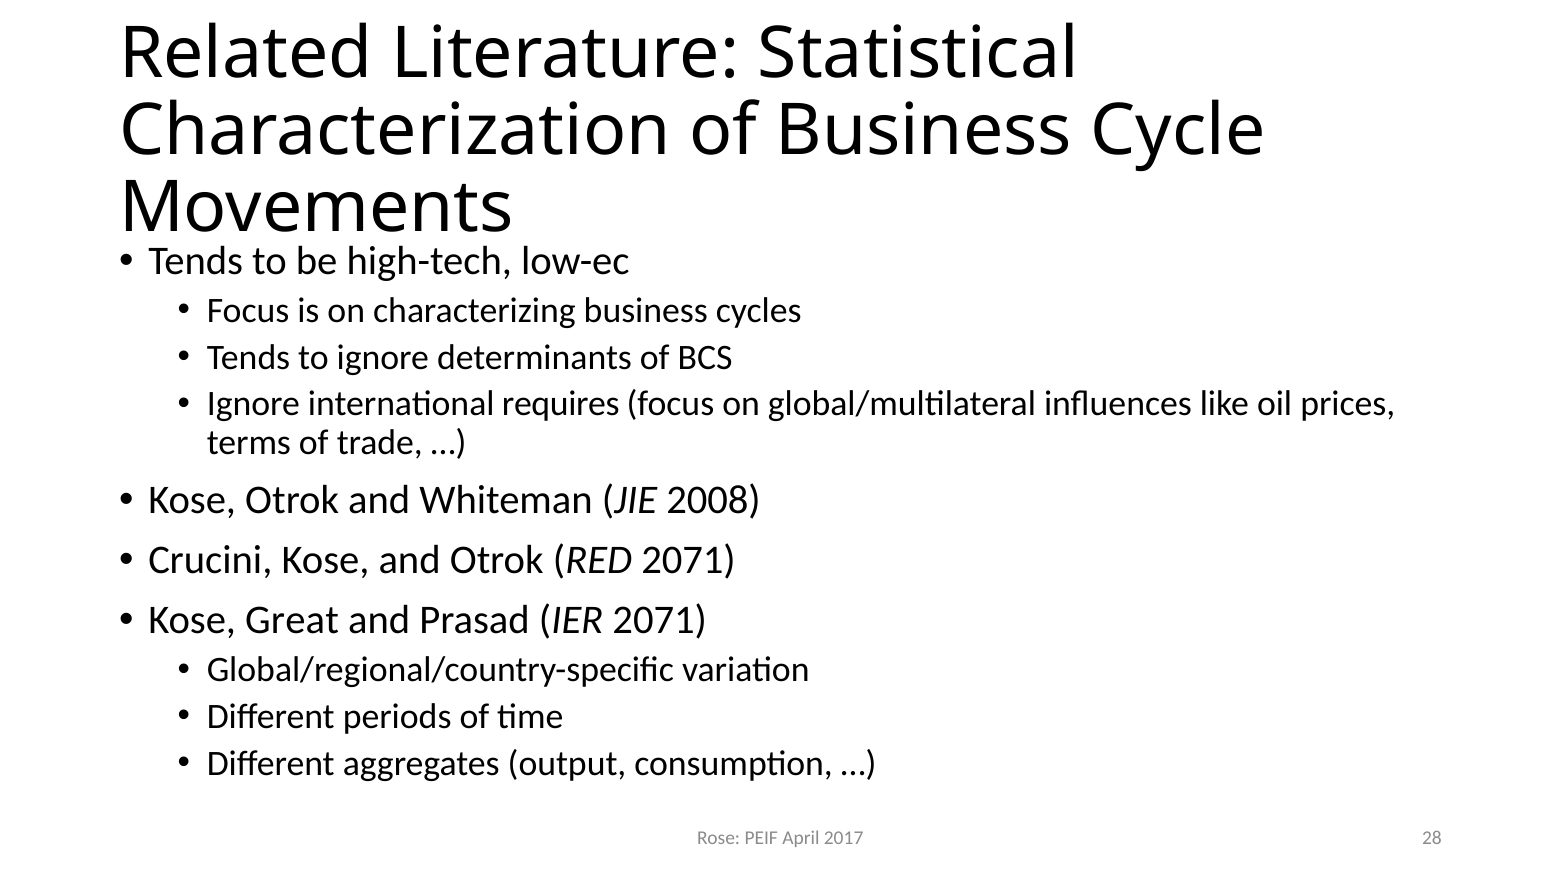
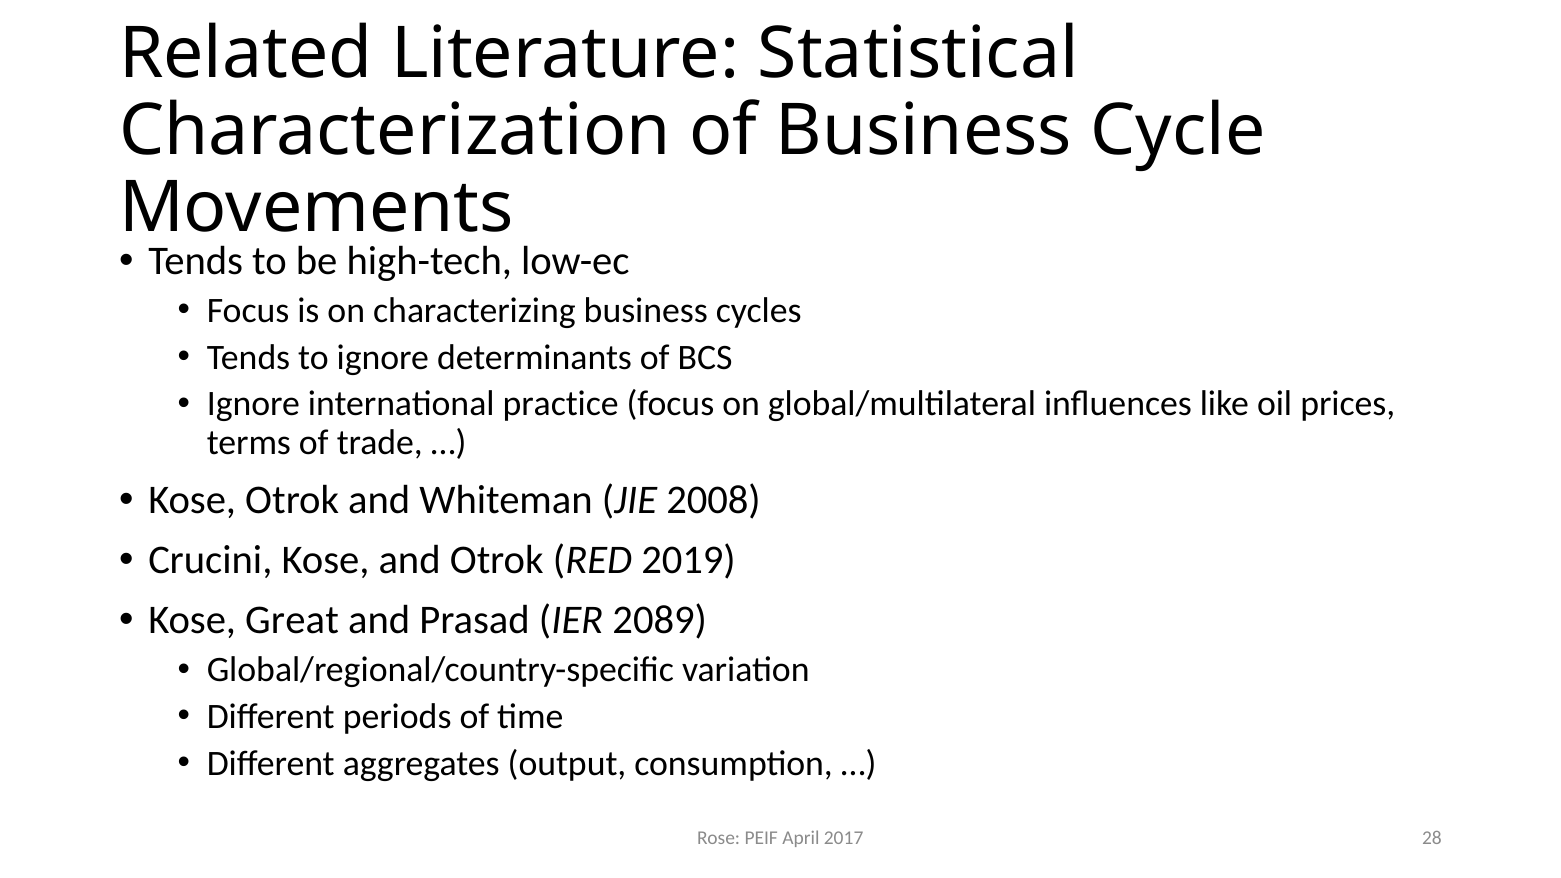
requires: requires -> practice (561, 404)
RED 2071: 2071 -> 2019 (689, 560)
IER 2071: 2071 -> 2089 (660, 621)
